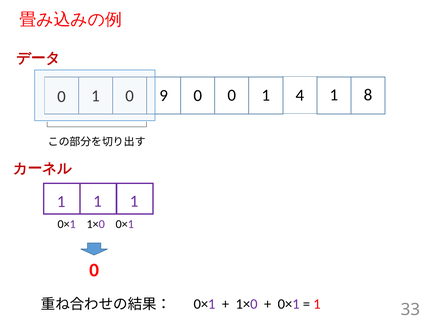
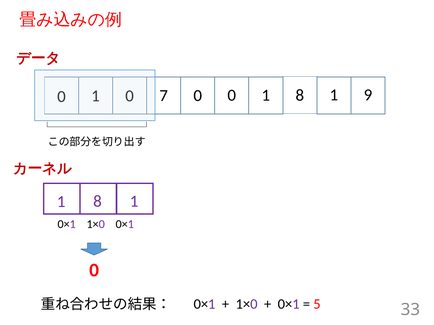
9: 9 -> 7 (164, 96)
0 0 1 4: 4 -> 8 (300, 95)
8: 8 -> 9 (368, 95)
1: 1 -> 8 (97, 202)
1: 1 -> 5 (317, 304)
